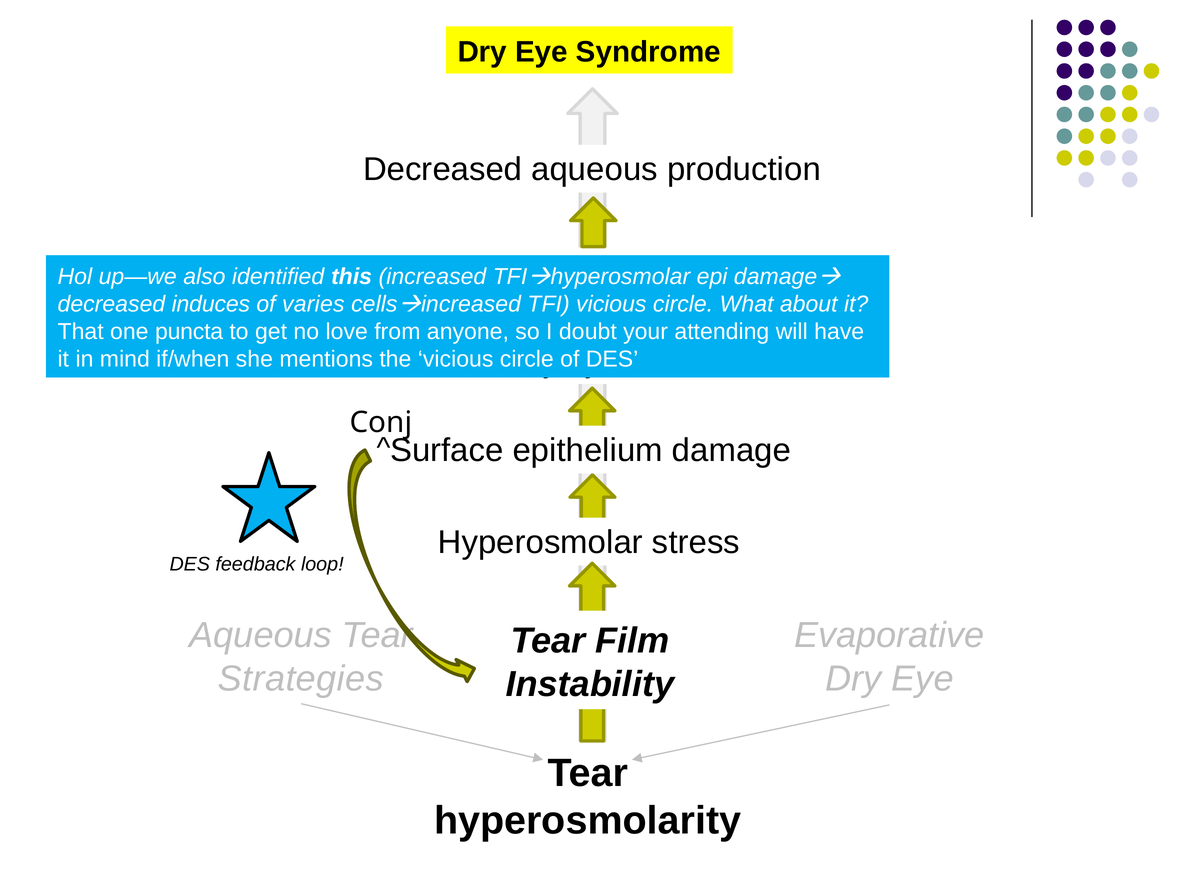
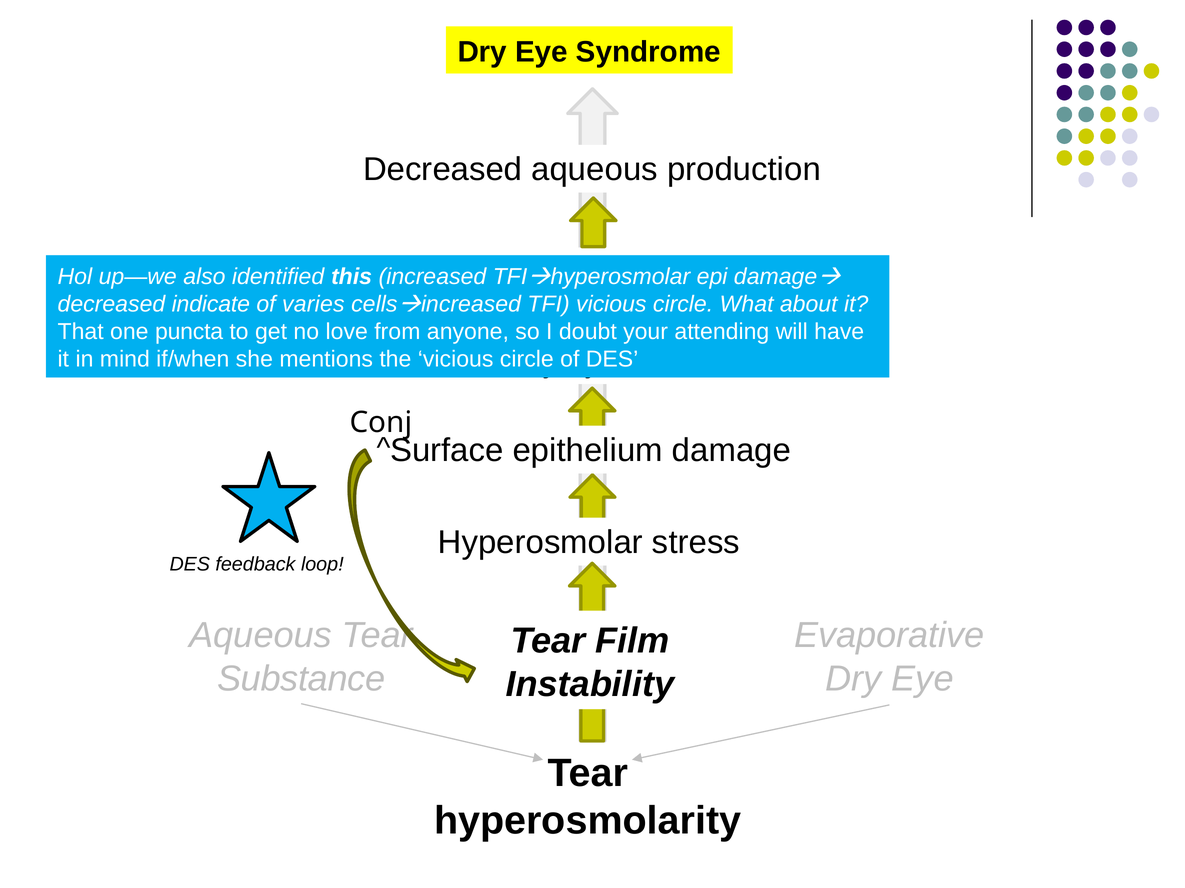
induces: induces -> indicate (211, 304)
Strategies: Strategies -> Substance (301, 679)
